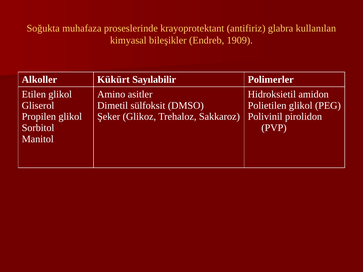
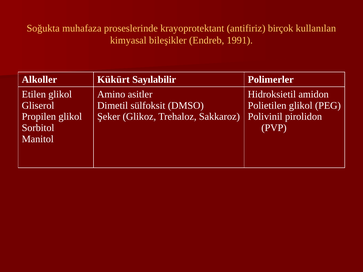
glabra: glabra -> birçok (281, 28)
1909: 1909 -> 1991 (240, 40)
